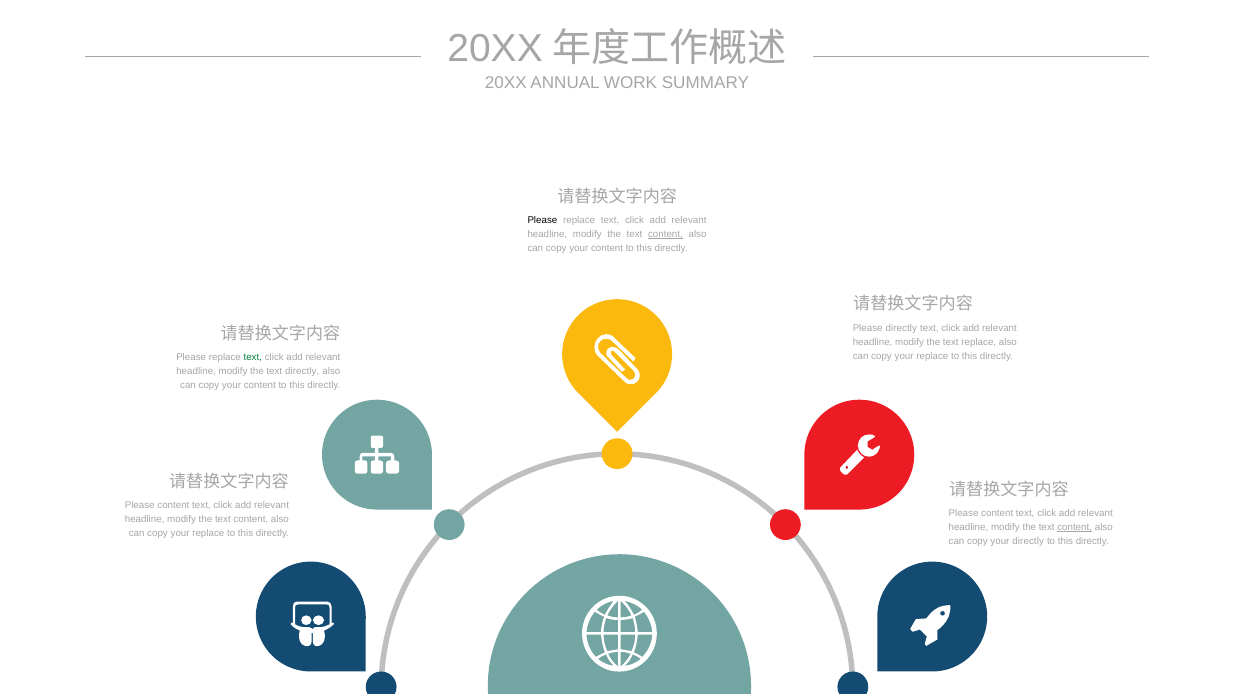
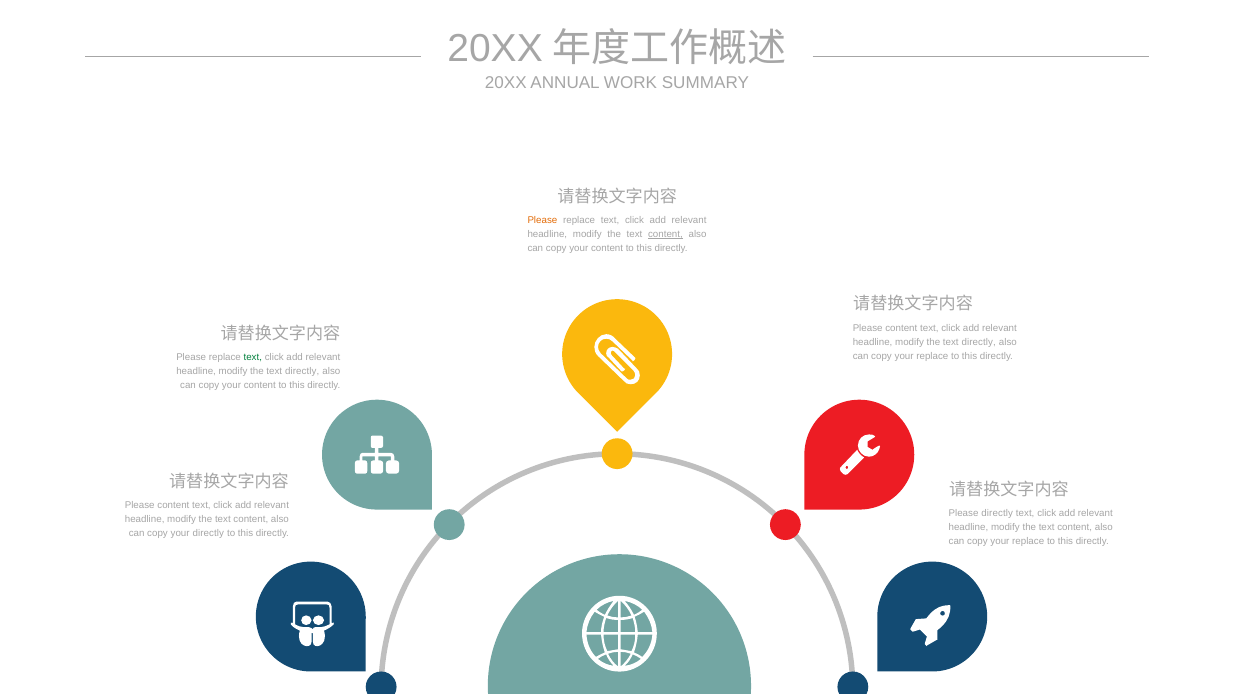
Please colour: black -> orange (542, 221)
directly: directly -> content (901, 328)
replace: replace -> directly (979, 342)
content: content -> directly (997, 514)
content underline: present -> none (1075, 528)
replace: replace -> directly (208, 534)
directly: directly -> replace (1028, 542)
